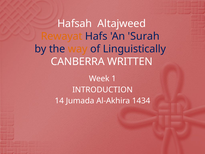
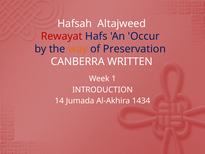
Rewayat colour: orange -> red (62, 36)
Surah: Surah -> Occur (144, 36)
Linguistically: Linguistically -> Preservation (134, 49)
